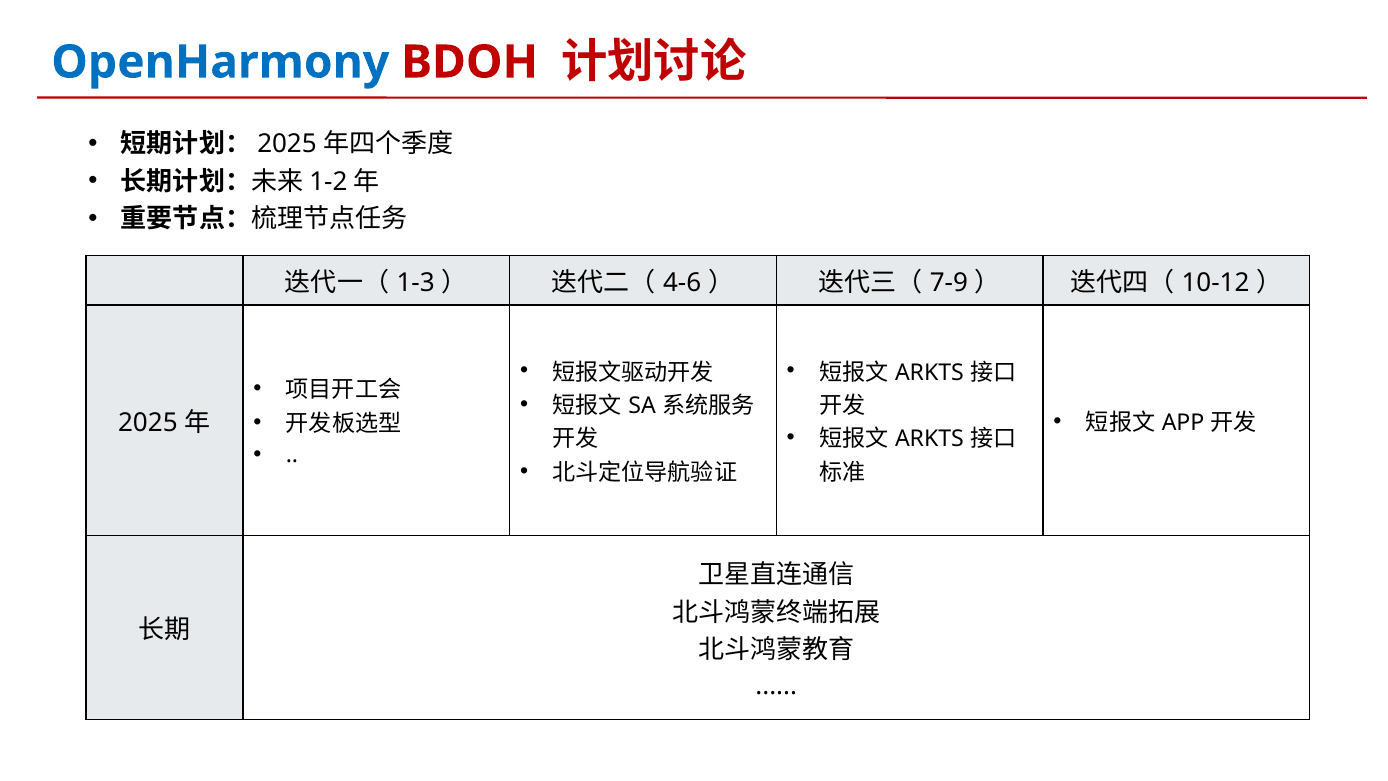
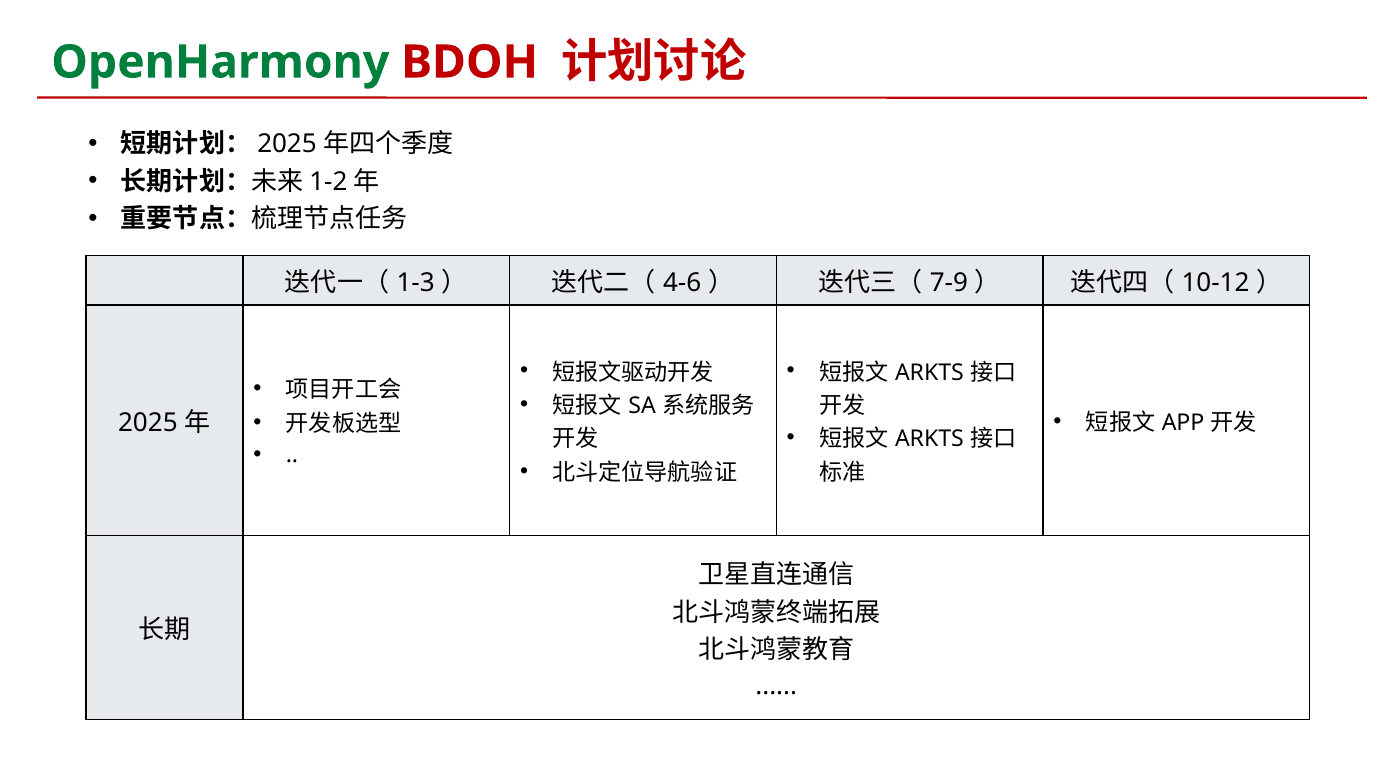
OpenHarmony colour: blue -> green (220, 62)
